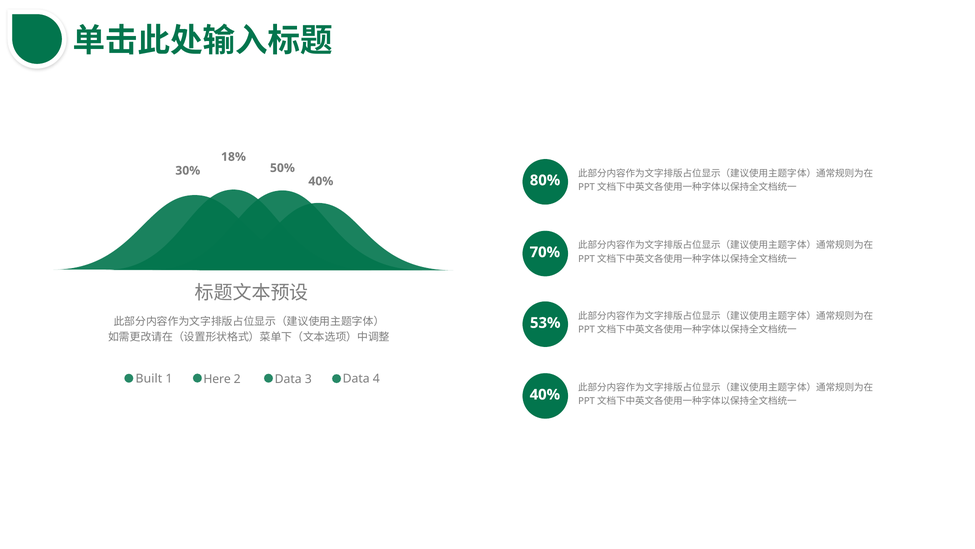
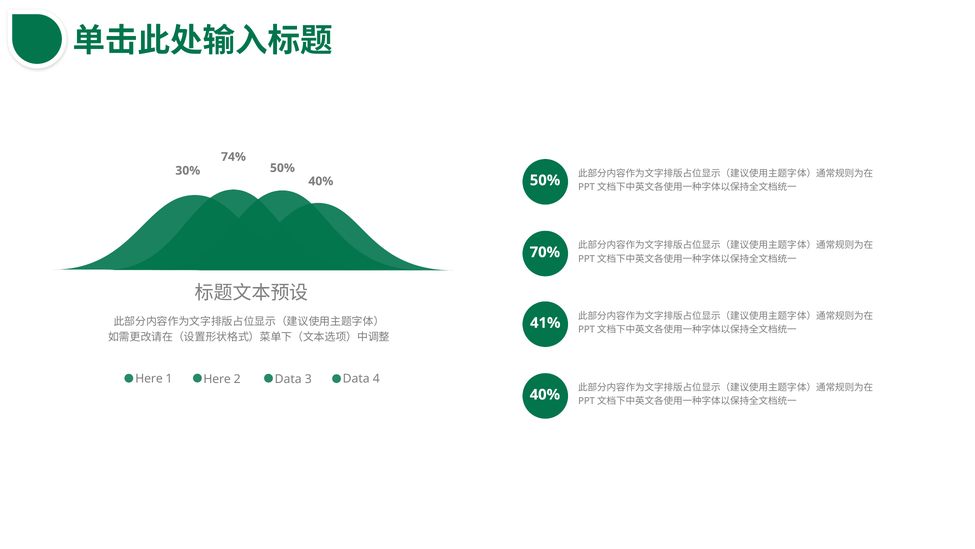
18%: 18% -> 74% (233, 157)
80%: 80% -> 50% (545, 180)
53%: 53% -> 41% (545, 323)
Built: Built -> Here (149, 378)
